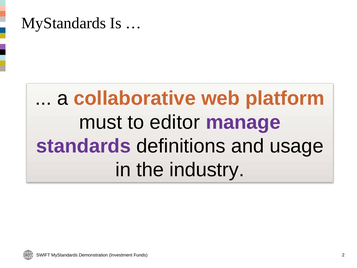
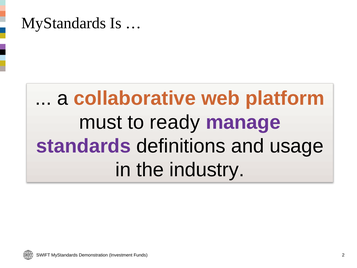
editor: editor -> ready (175, 122)
